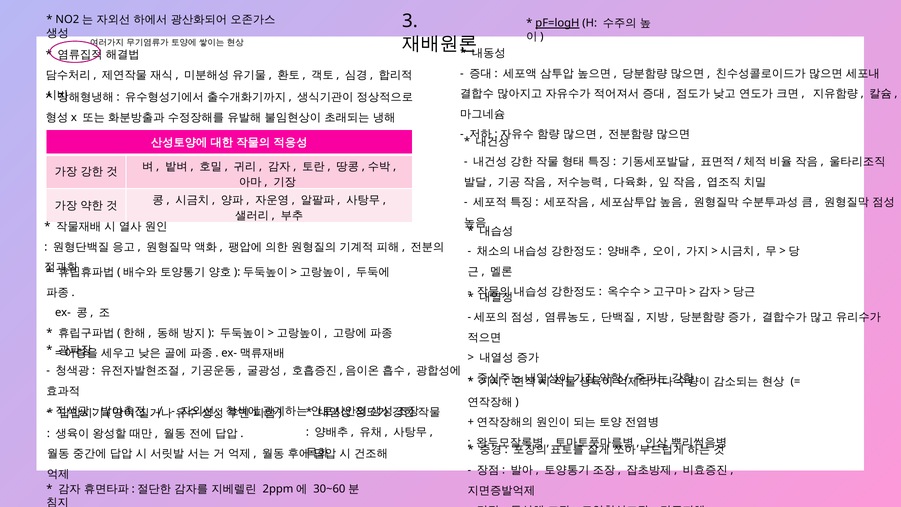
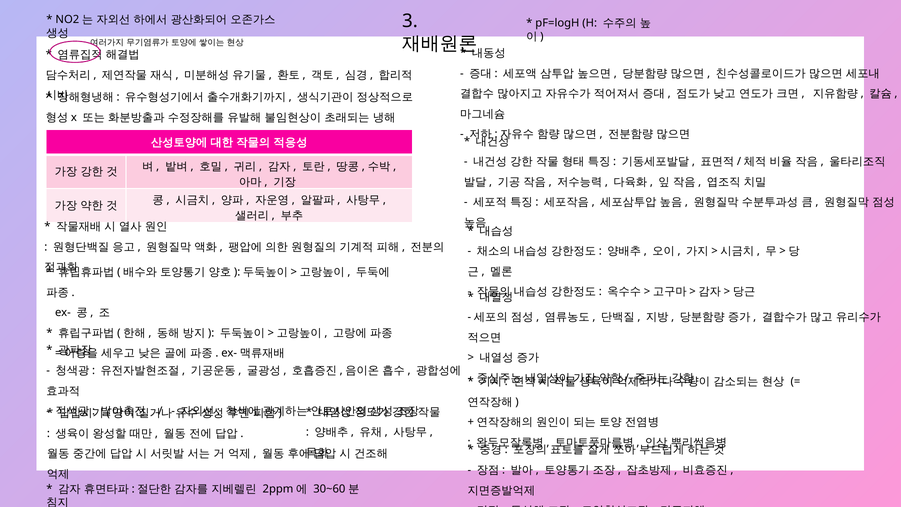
pF=logH underline: present -> none (557, 23)
